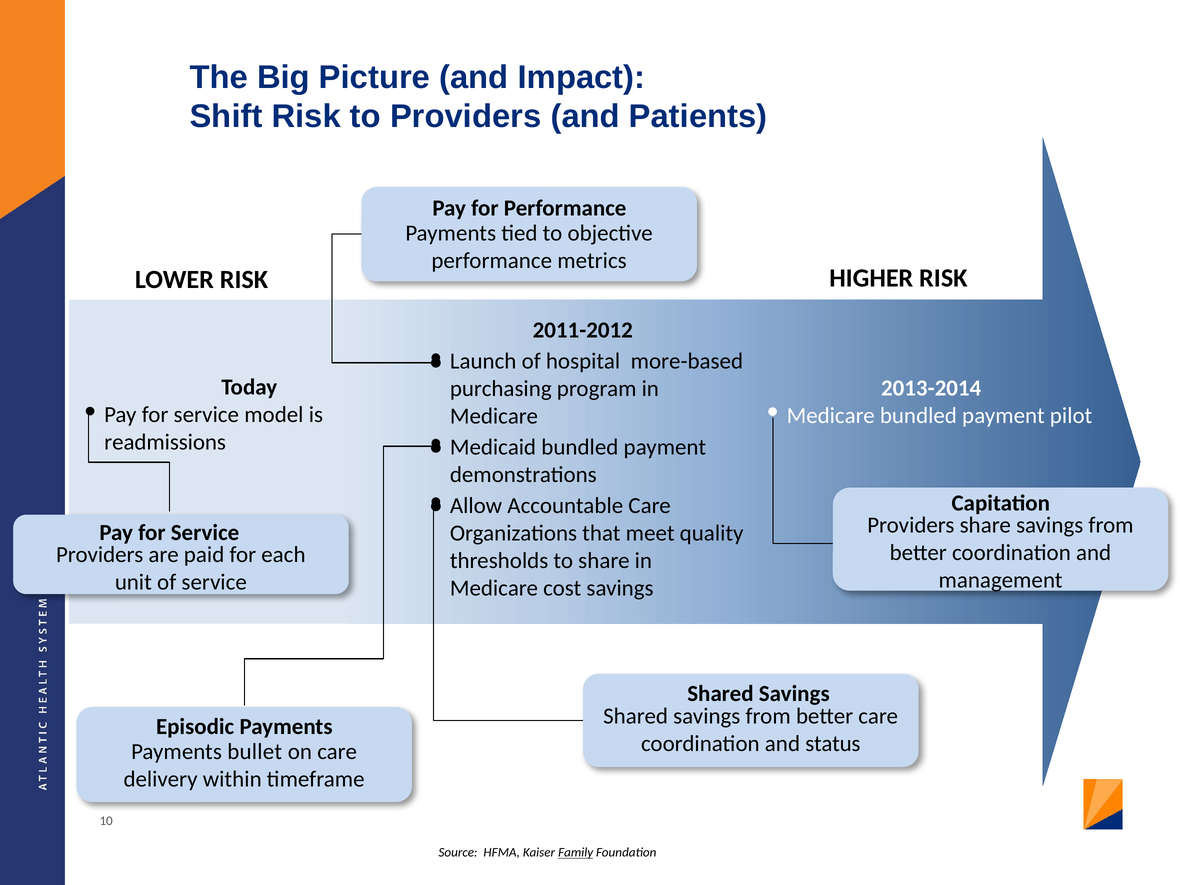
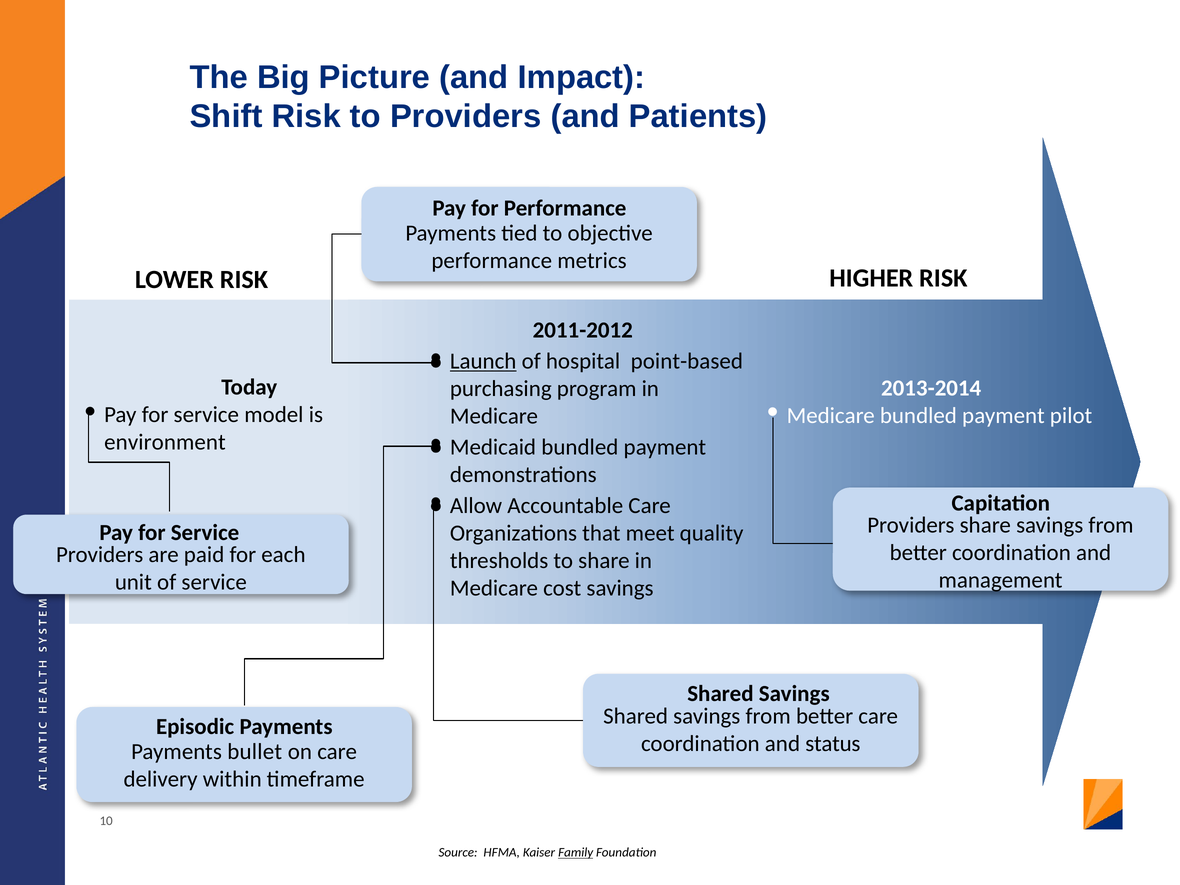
Launch underline: none -> present (483, 361)
more-based: more-based -> point-based (687, 361)
readmissions: readmissions -> environment (165, 442)
